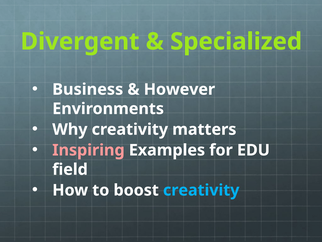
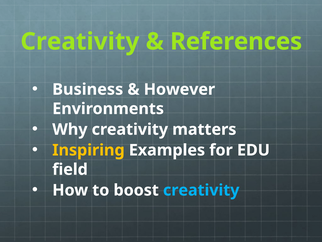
Divergent: Divergent -> Creativity (80, 41)
Specialized: Specialized -> References (236, 41)
Inspiring colour: pink -> yellow (88, 150)
